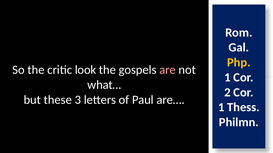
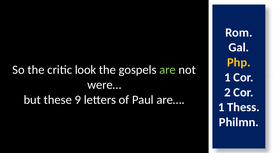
are colour: pink -> light green (168, 70)
what…: what… -> were… (104, 85)
3: 3 -> 9 (78, 100)
